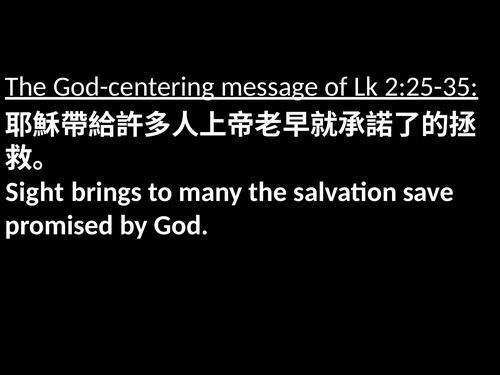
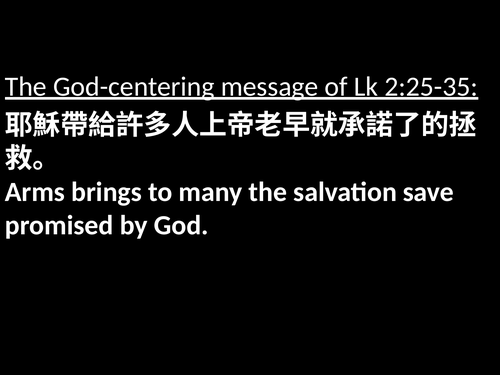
Sight: Sight -> Arms (35, 192)
